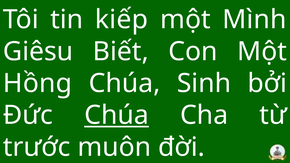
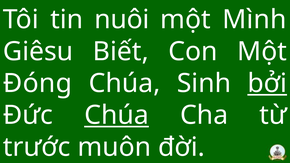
kiếp: kiếp -> nuôi (122, 20)
Hồng: Hồng -> Đóng (37, 83)
bởi underline: none -> present (267, 83)
